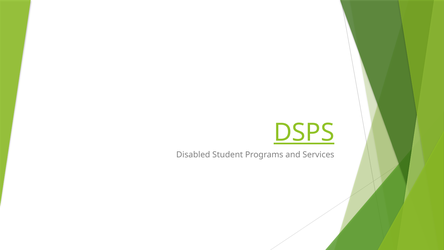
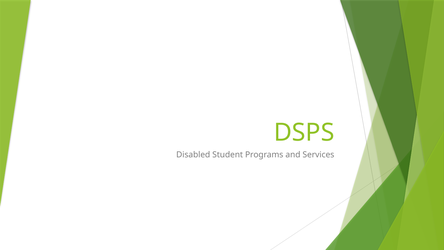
DSPS underline: present -> none (304, 133)
